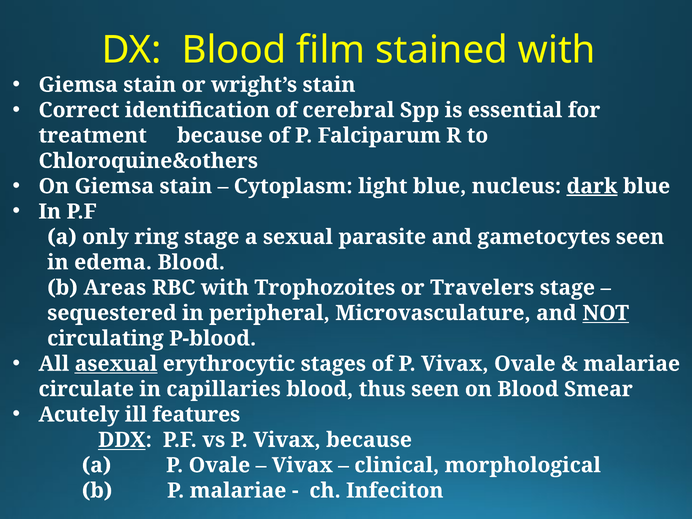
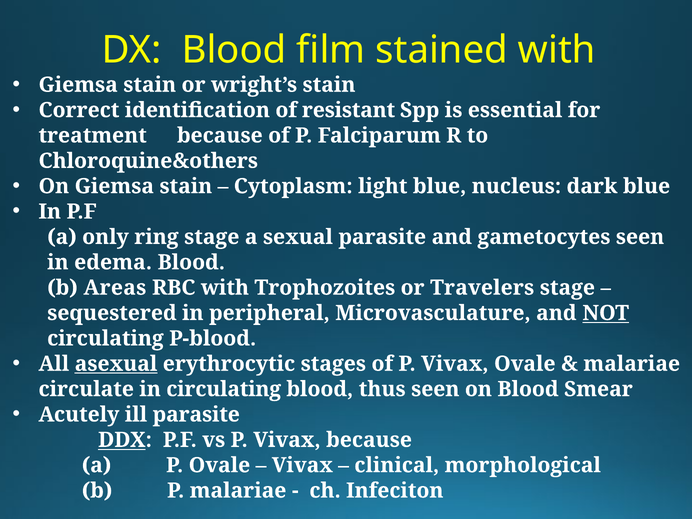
cerebral: cerebral -> resistant (349, 110)
dark underline: present -> none (592, 186)
in capillaries: capillaries -> circulating (224, 389)
ill features: features -> parasite (196, 415)
